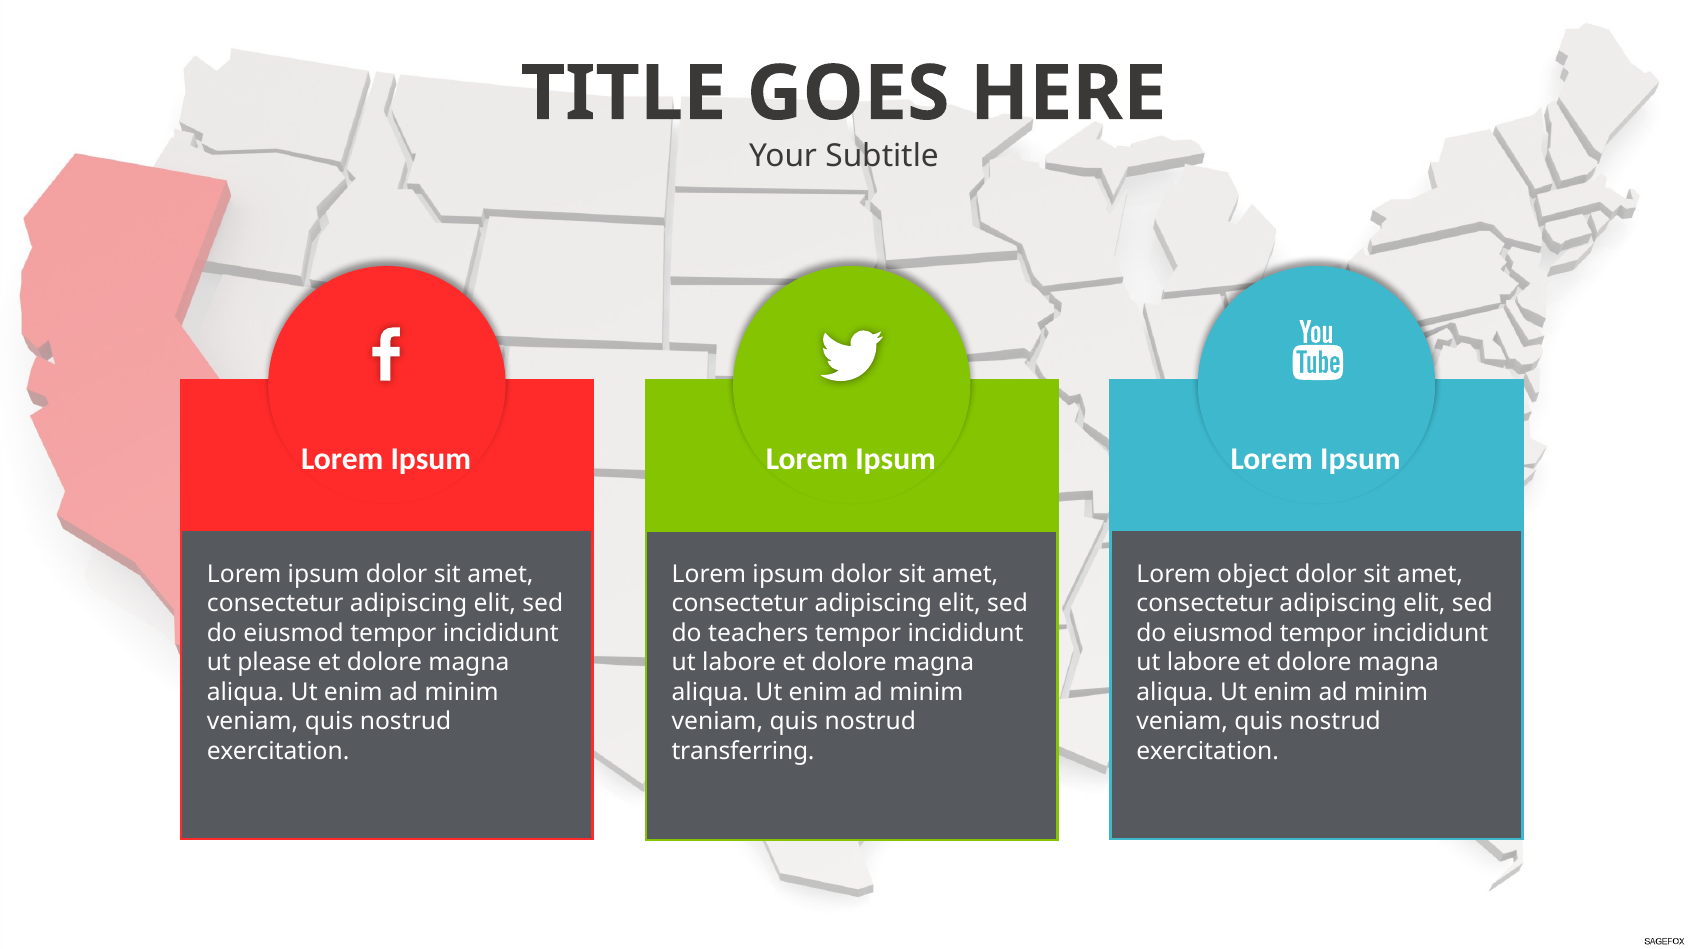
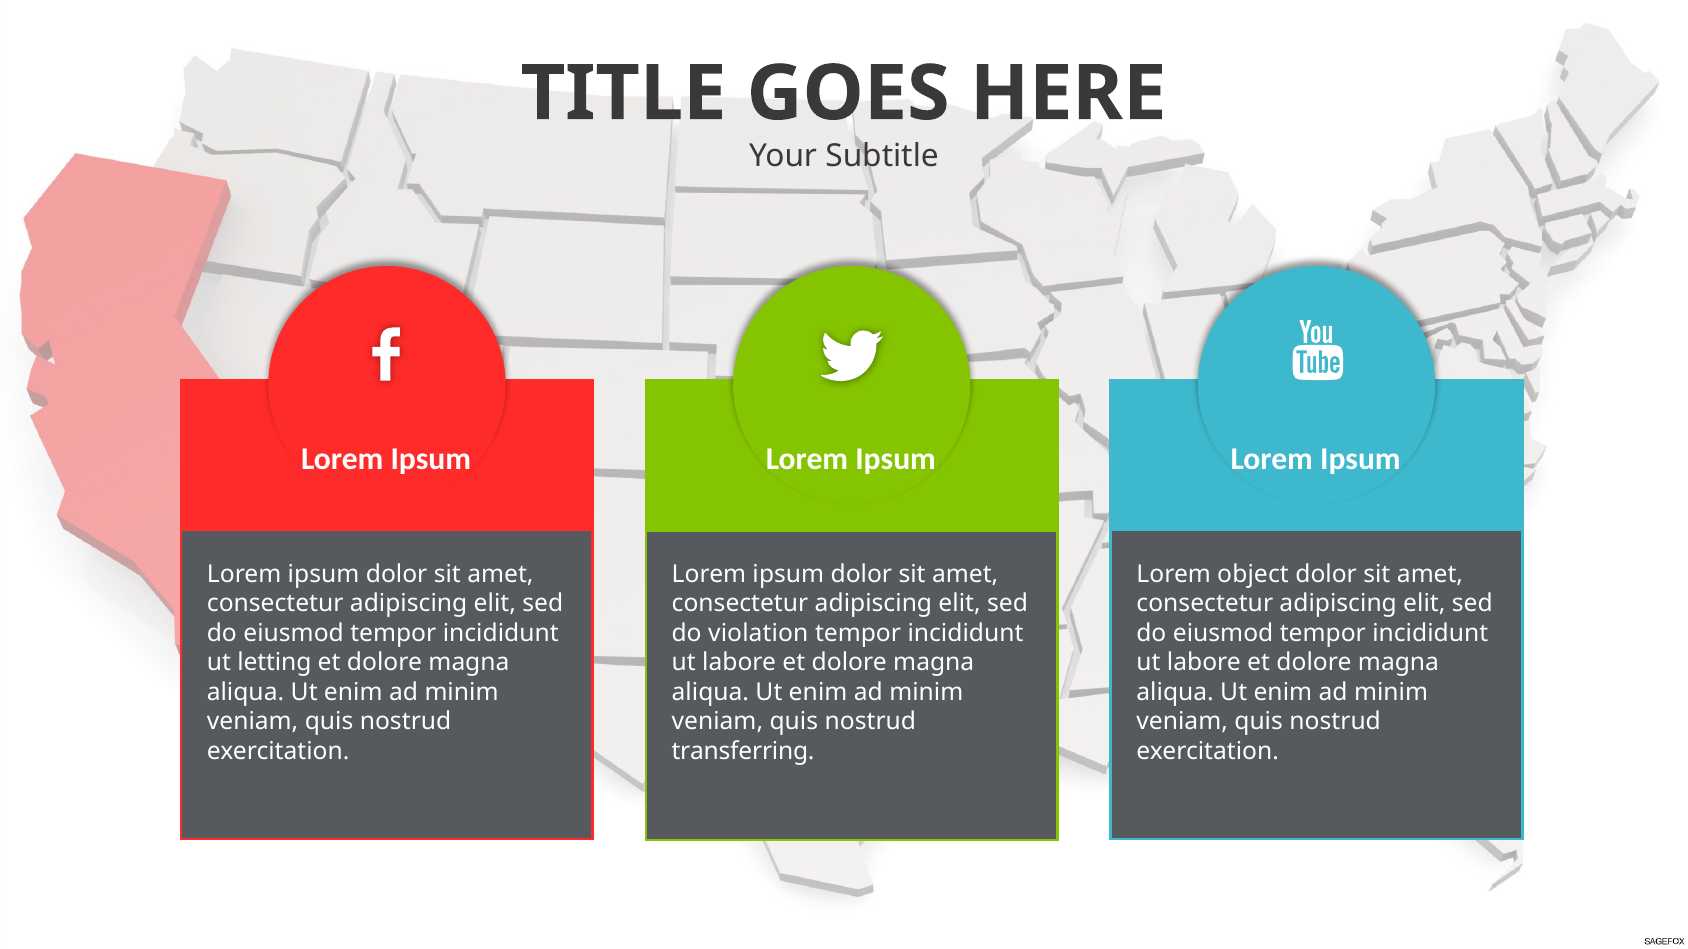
teachers: teachers -> violation (758, 633)
please: please -> letting (274, 663)
